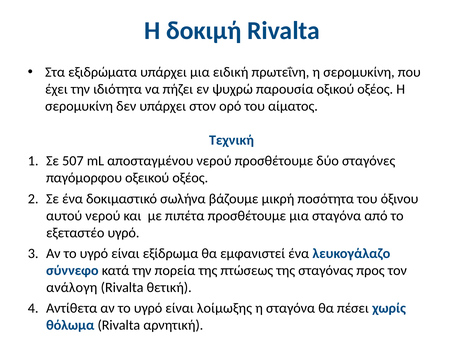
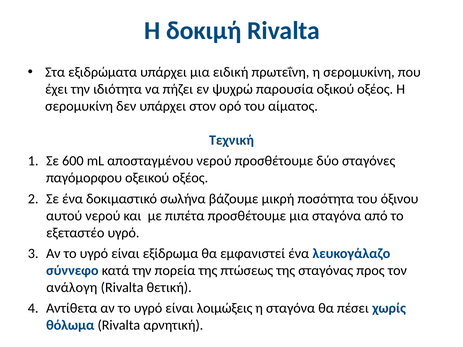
507: 507 -> 600 (73, 161)
λοίμωξης: λοίμωξης -> λοιμώξεις (225, 308)
